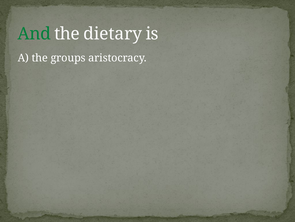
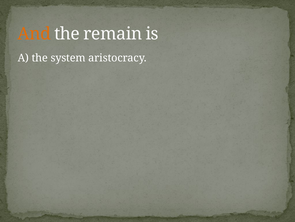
And colour: green -> orange (34, 34)
dietary: dietary -> remain (113, 34)
groups: groups -> system (68, 58)
